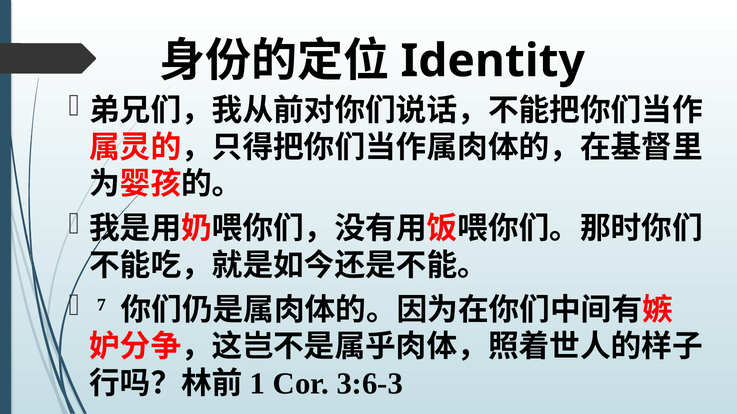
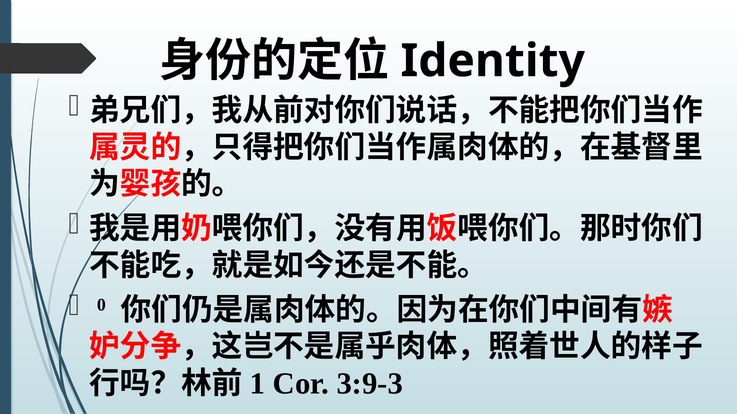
7: 7 -> 0 (101, 305)
3:6-3: 3:6-3 -> 3:9-3 (370, 384)
